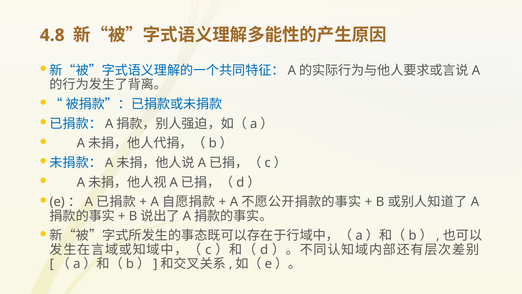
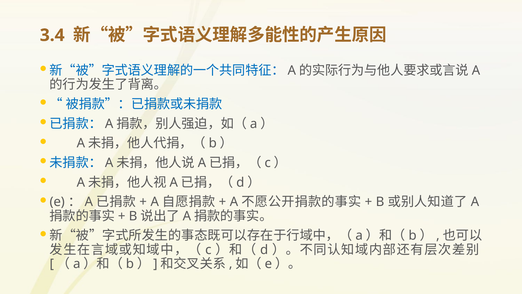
4.8: 4.8 -> 3.4 (52, 35)
